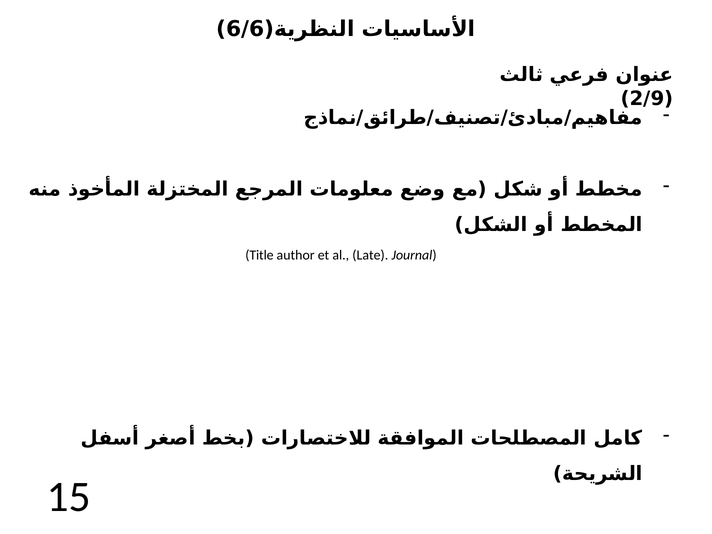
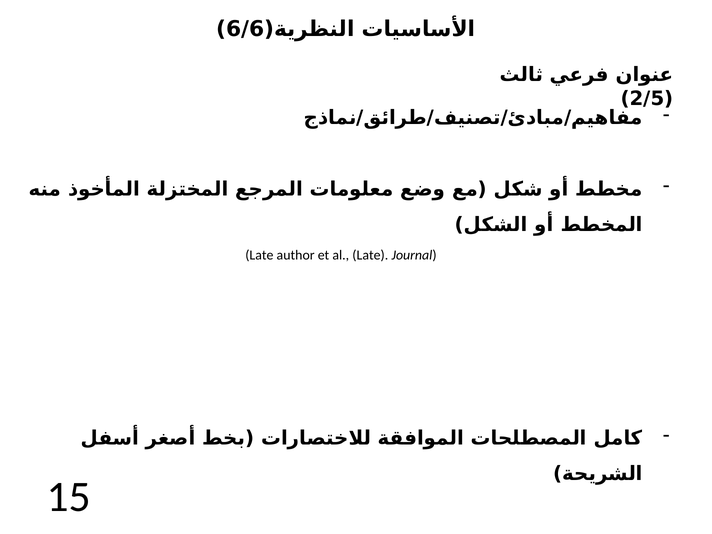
2/9: 2/9 -> 2/5 (647, 99)
Title: Title -> Late (259, 255)
